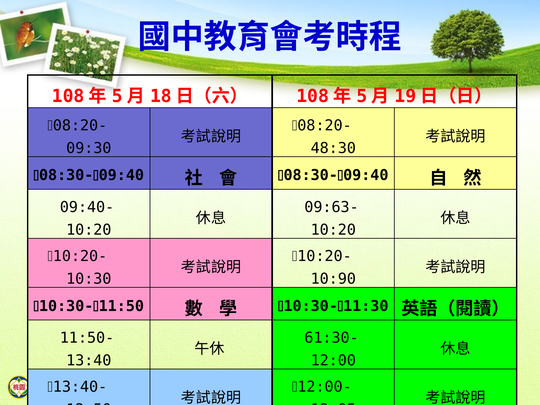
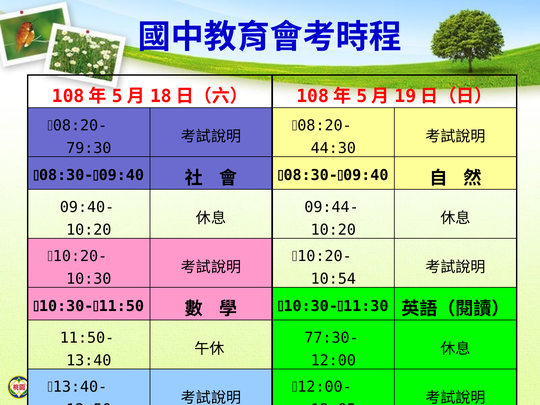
09:30: 09:30 -> 79:30 (89, 148)
48:30: 48:30 -> 44:30 (333, 148)
09:63-: 09:63- -> 09:44- (332, 207)
10:90: 10:90 -> 10:54 (333, 279)
61:30-: 61:30- -> 77:30- (332, 338)
